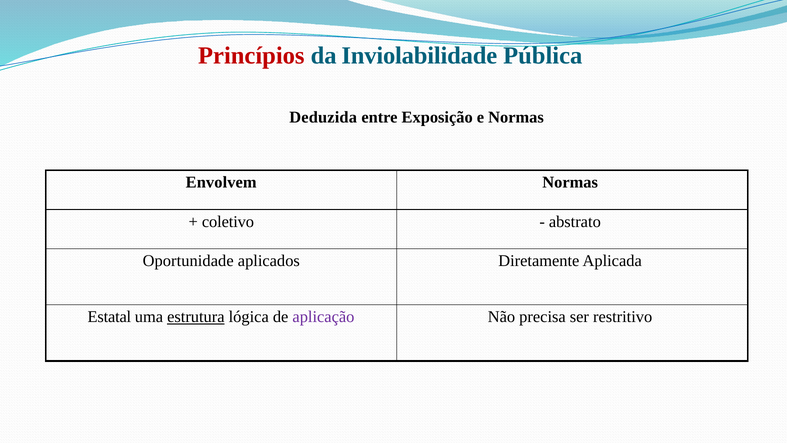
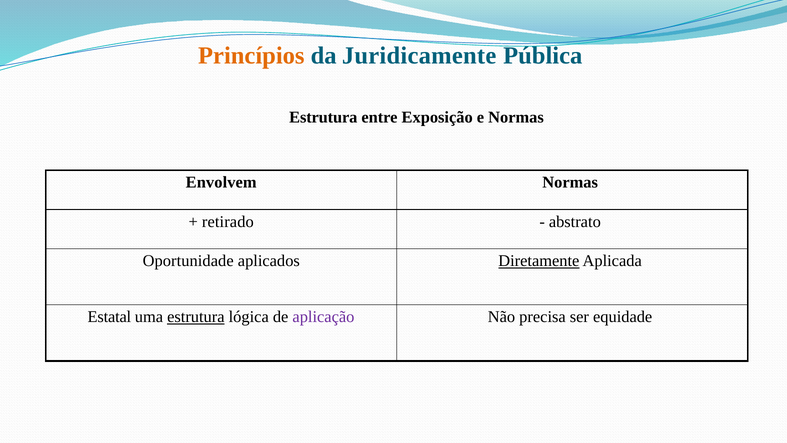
Princípios colour: red -> orange (251, 56)
Inviolabilidade: Inviolabilidade -> Juridicamente (419, 56)
Deduzida: Deduzida -> Estrutura (323, 117)
coletivo: coletivo -> retirado (228, 221)
Diretamente underline: none -> present (539, 261)
restritivo: restritivo -> equidade (623, 317)
